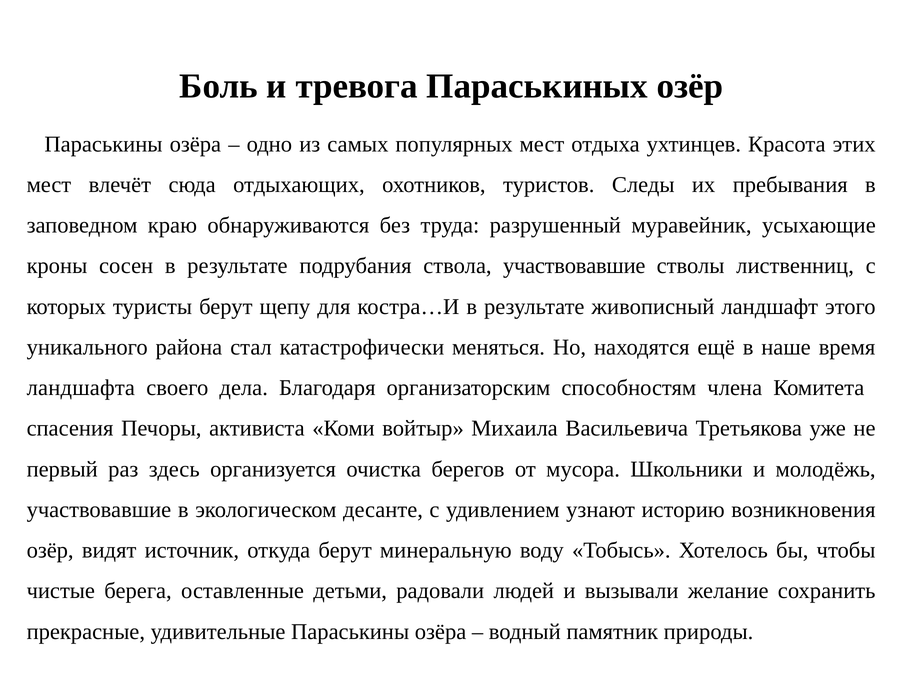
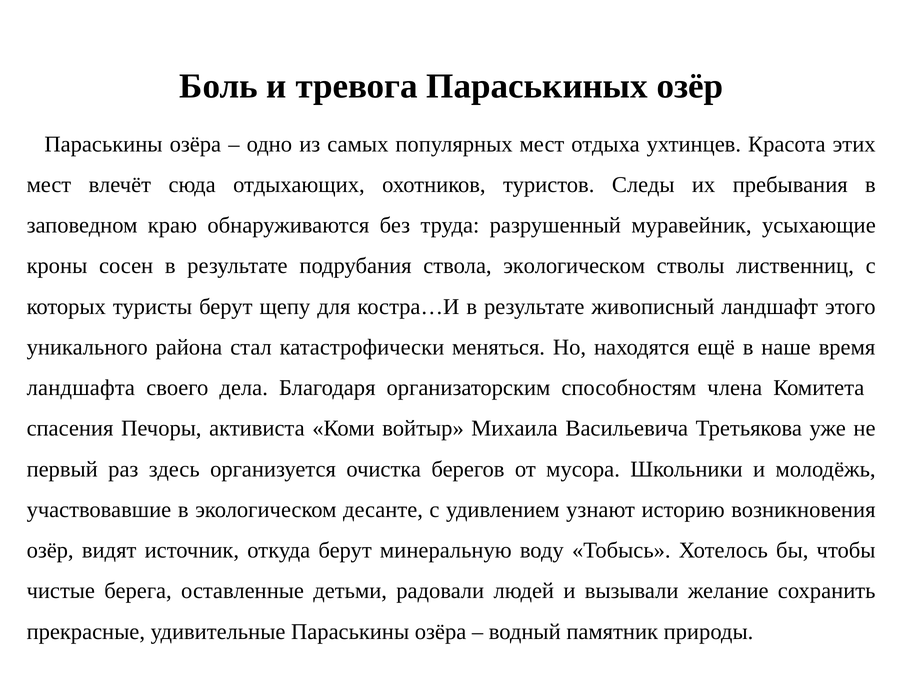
ствола участвовавшие: участвовавшие -> экологическом (574, 266)
